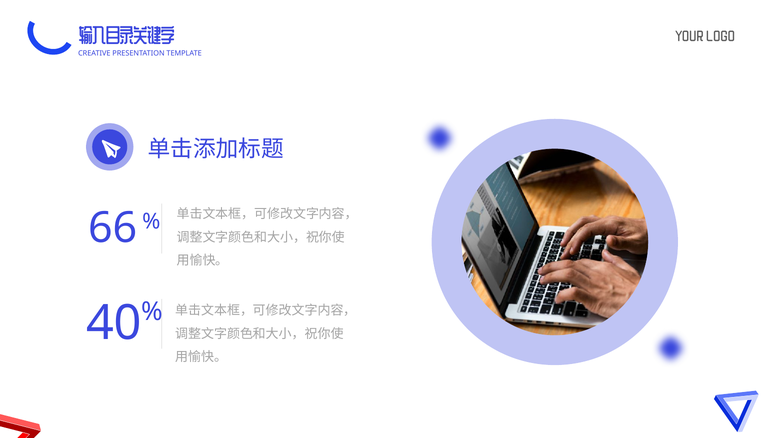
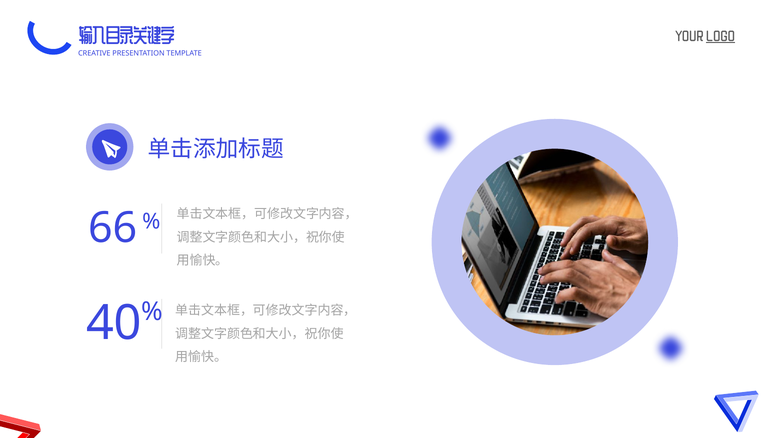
LOGO underline: none -> present (720, 36)
